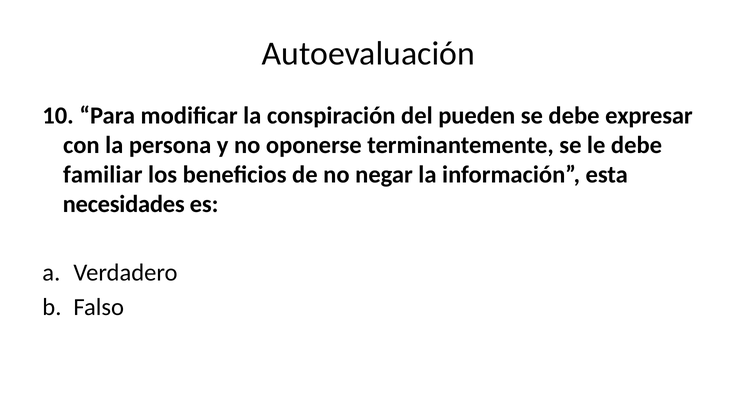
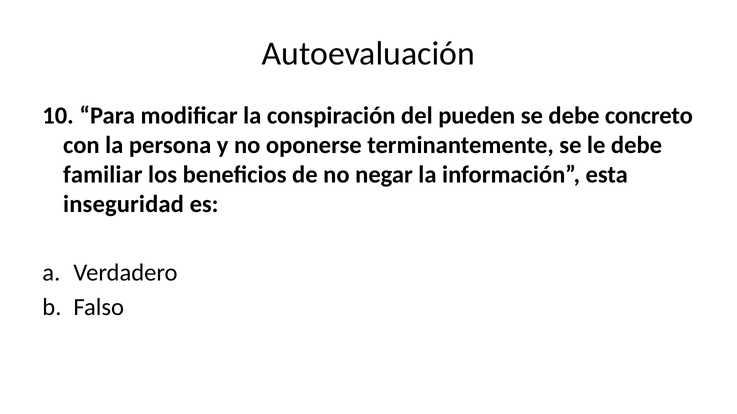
expresar: expresar -> concreto (649, 116)
necesidades: necesidades -> inseguridad (123, 204)
